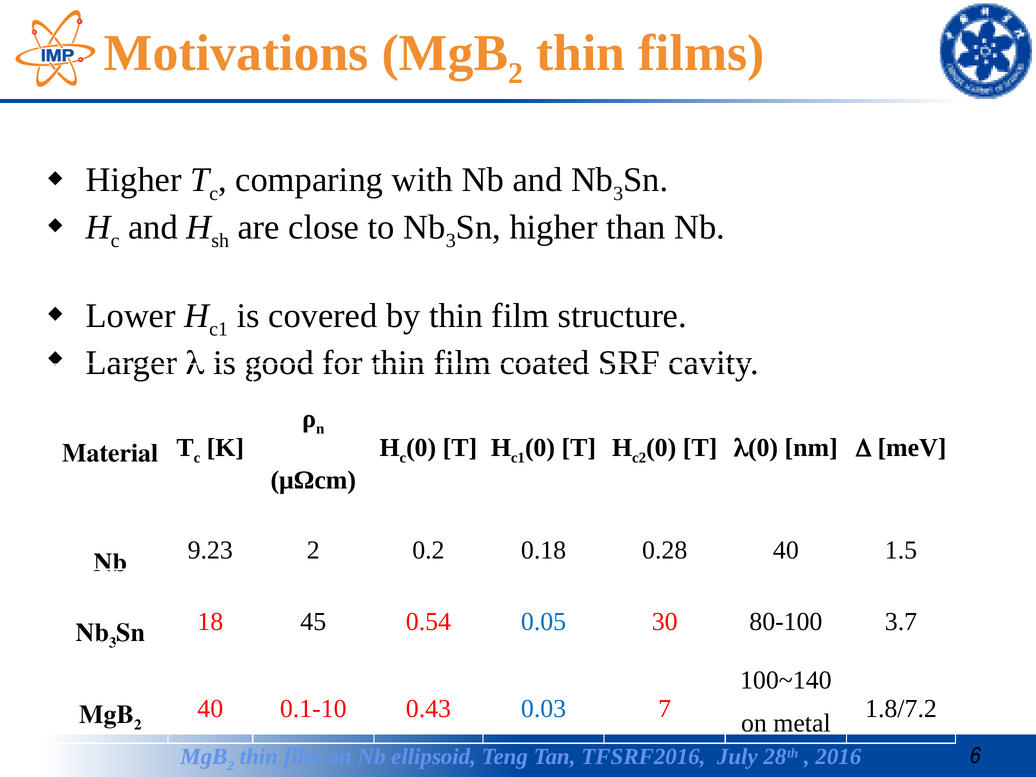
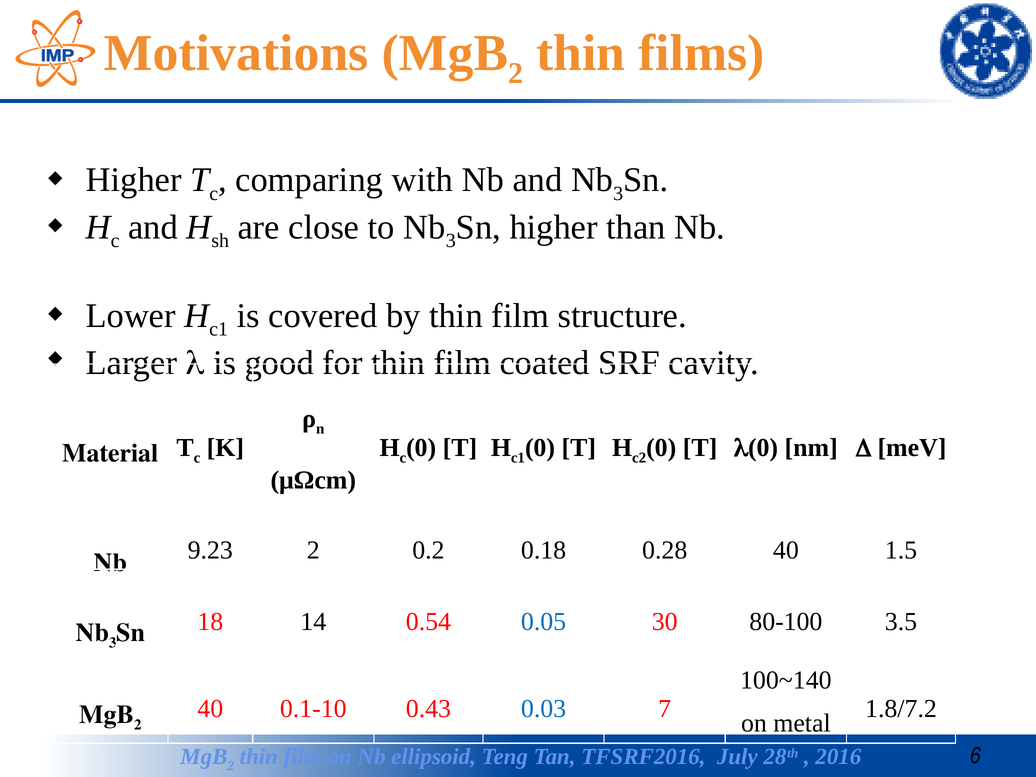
45: 45 -> 14 (313, 622)
3.7: 3.7 -> 3.5 (901, 622)
